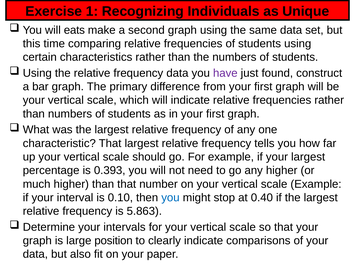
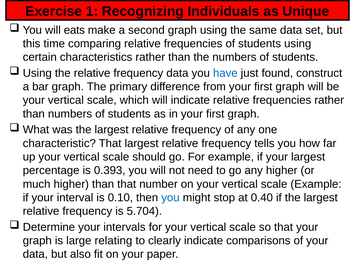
have colour: purple -> blue (225, 73)
5.863: 5.863 -> 5.704 (144, 211)
position: position -> relating (113, 241)
